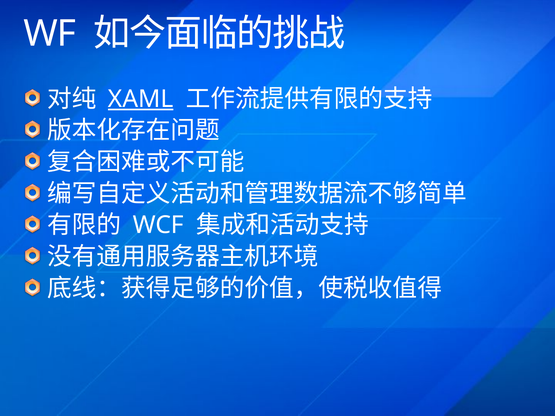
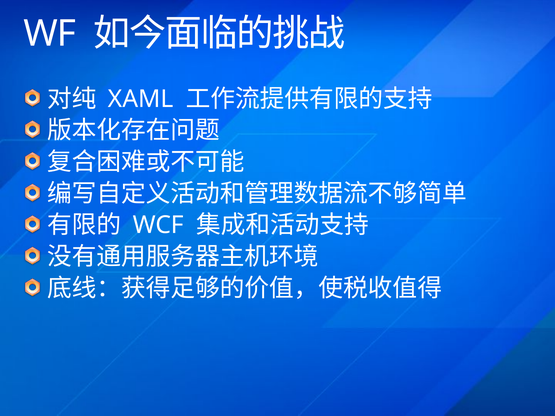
XAML underline: present -> none (141, 99)
